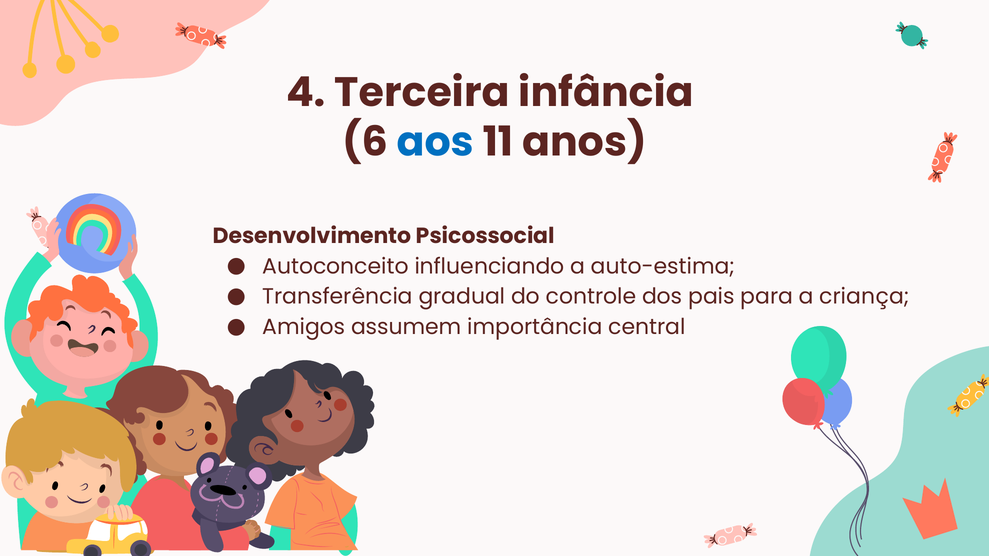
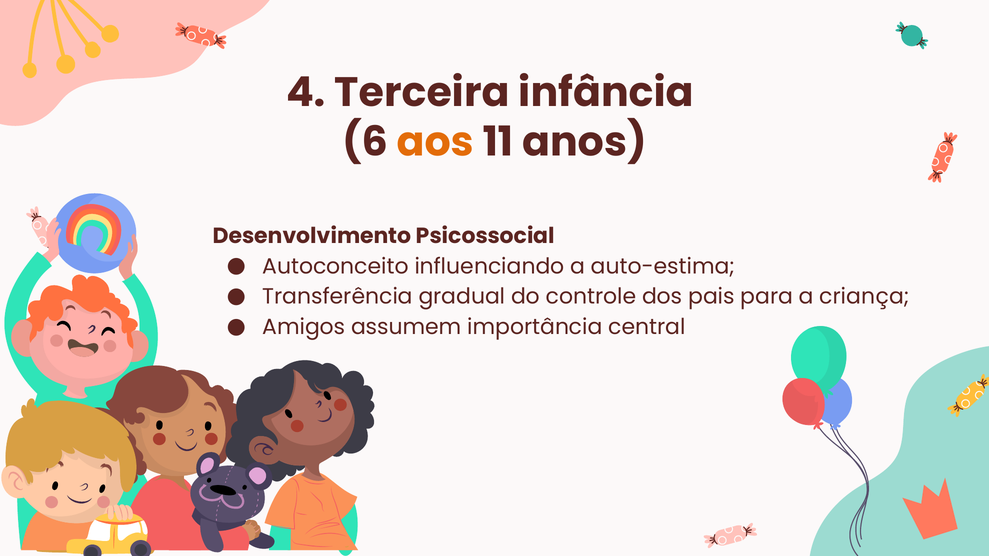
aos colour: blue -> orange (435, 142)
